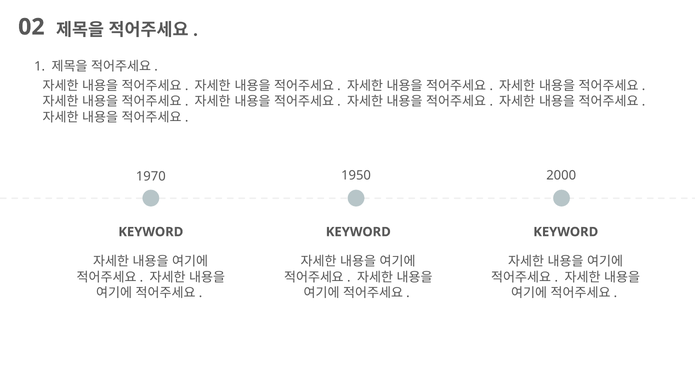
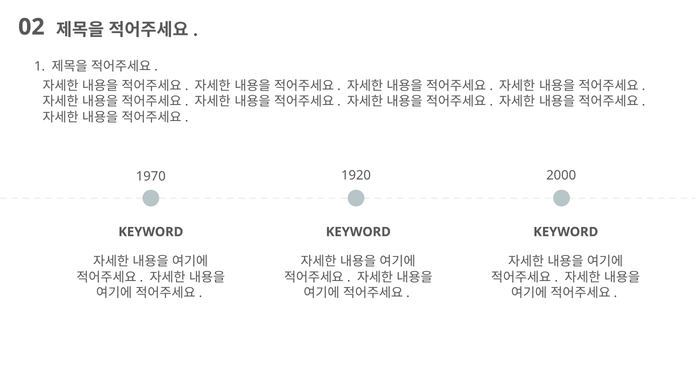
1950: 1950 -> 1920 (356, 175)
